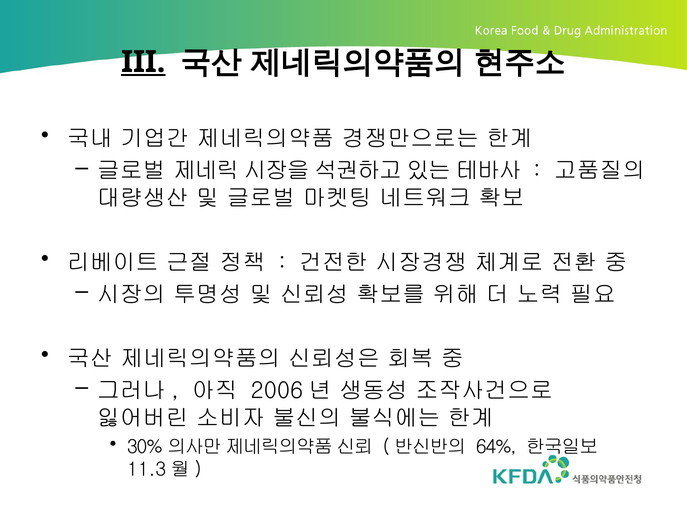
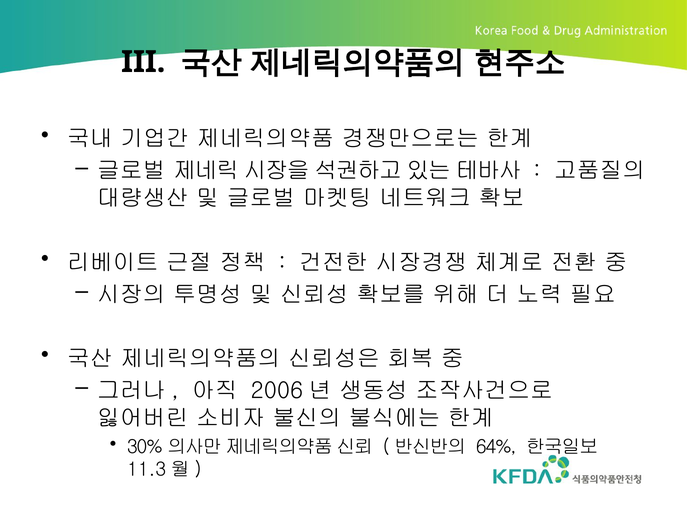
III underline: present -> none (143, 62)
